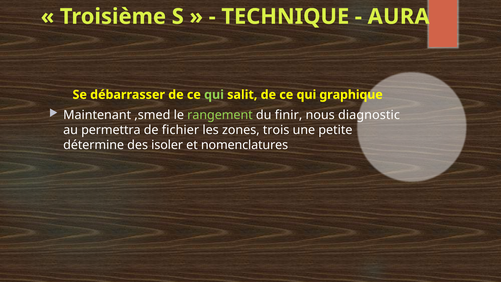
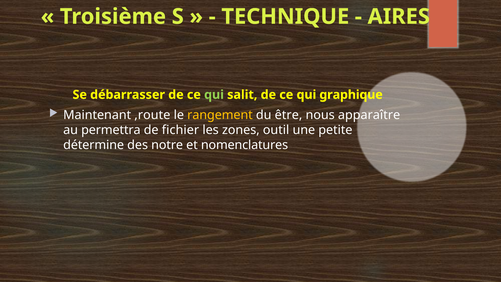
AURA: AURA -> AIRES (399, 17)
,smed: ,smed -> ,route (152, 115)
rangement colour: light green -> yellow (220, 115)
finir: finir -> être (288, 115)
diagnostic: diagnostic -> apparaître (369, 115)
trois: trois -> outil (276, 130)
isoler: isoler -> notre (167, 145)
